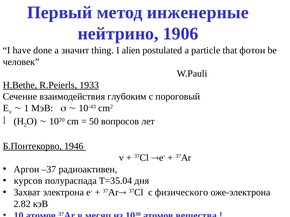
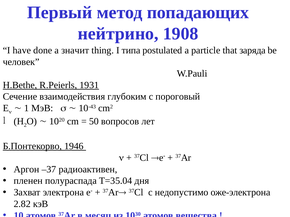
инженерные: инженерные -> попадающих (198, 12)
1906: 1906 -> 1908 (181, 34)
alien: alien -> типа (131, 50)
фотон: фотон -> заряда (253, 50)
1933: 1933 -> 1931 (89, 85)
курсов: курсов -> пленен (28, 181)
физического: физического -> недопустимо (182, 193)
